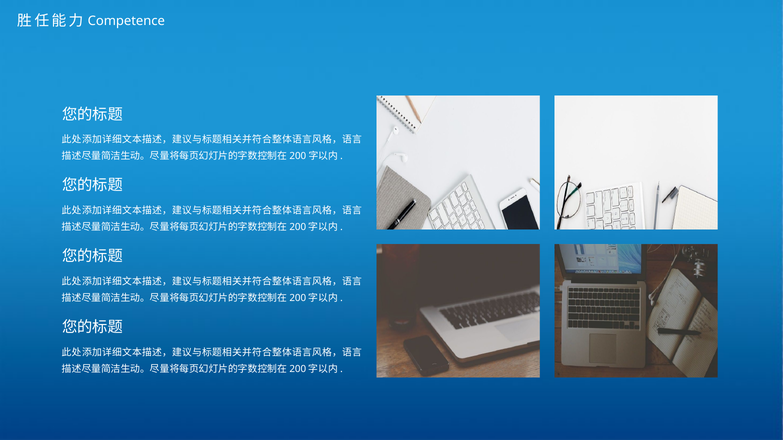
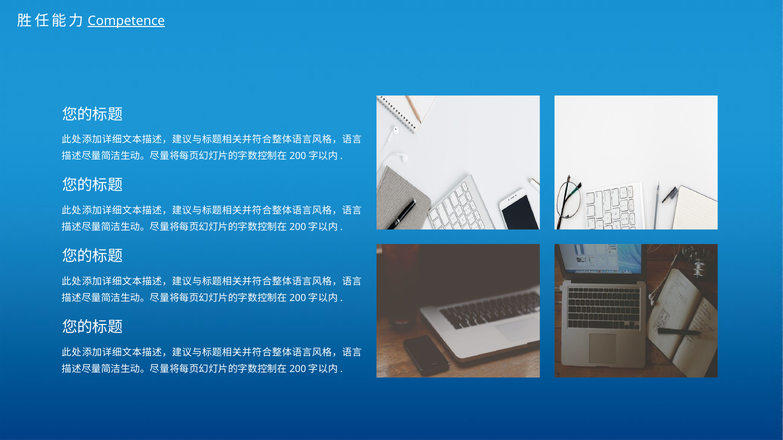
Competence underline: none -> present (126, 21)
